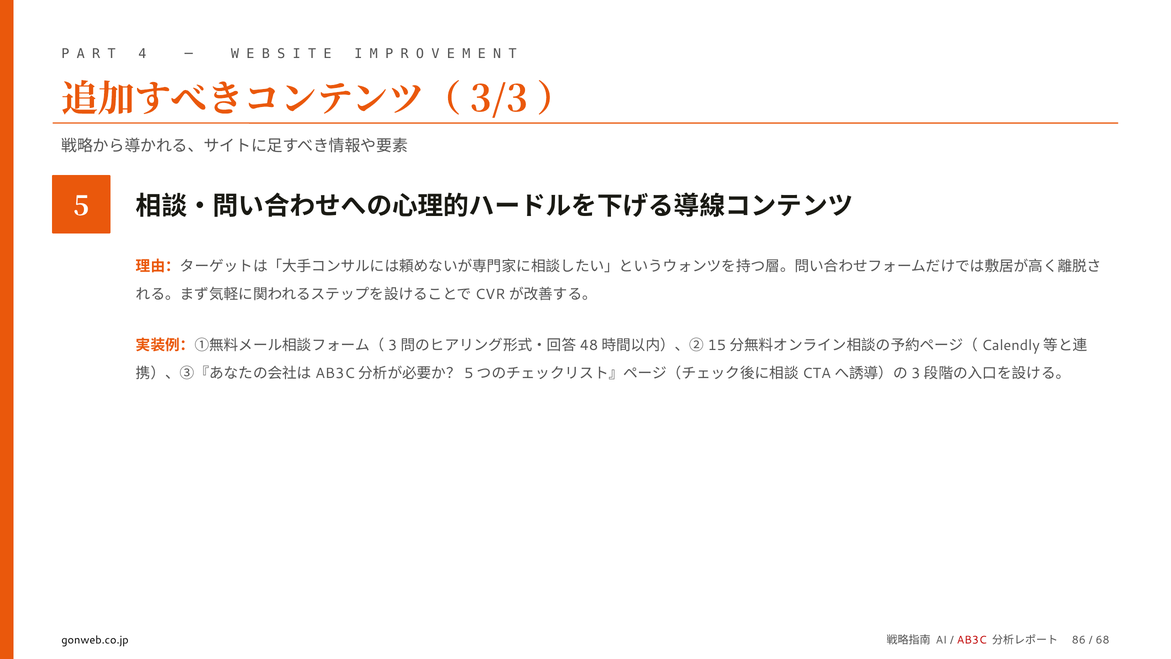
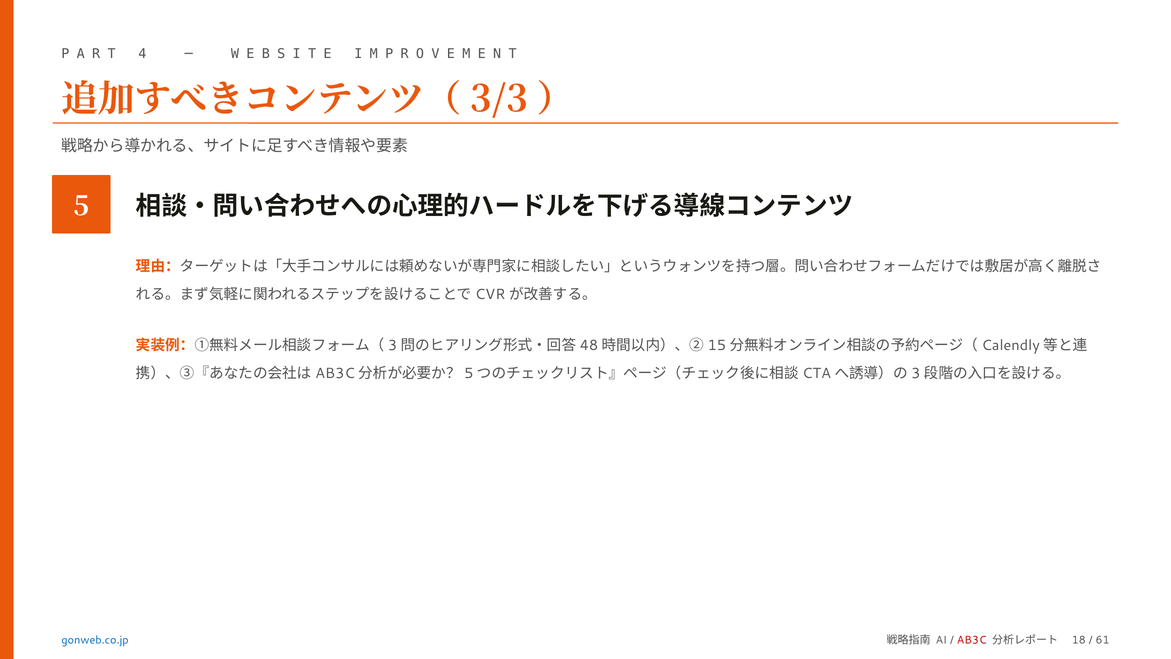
gonweb.co.jp colour: black -> blue (95, 640)
86: 86 -> 18 (1079, 640)
68: 68 -> 61 (1103, 640)
